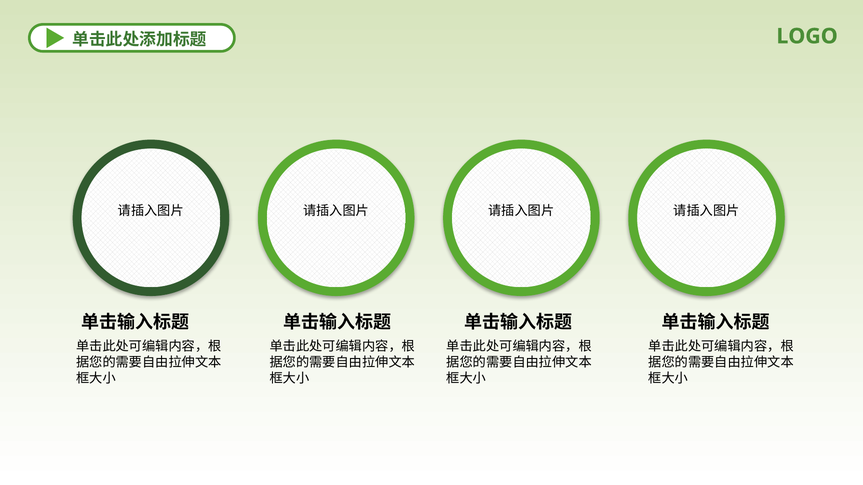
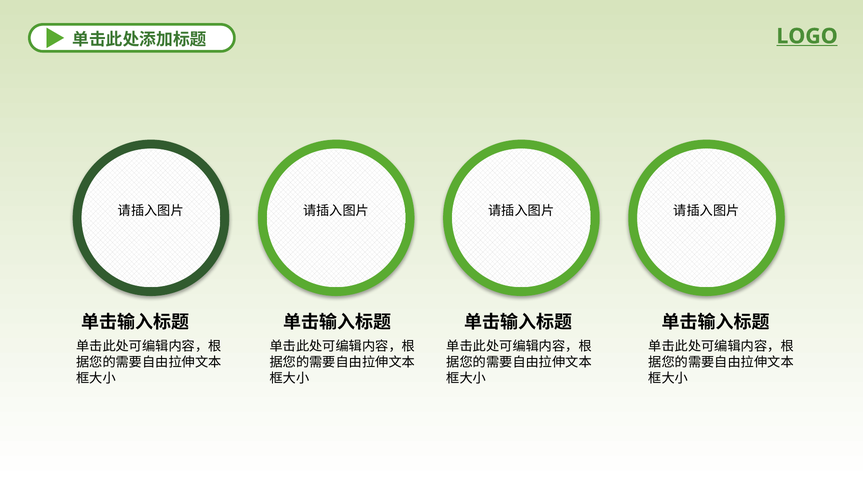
LOGO underline: none -> present (807, 36)
